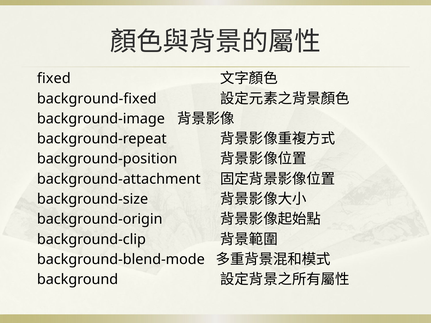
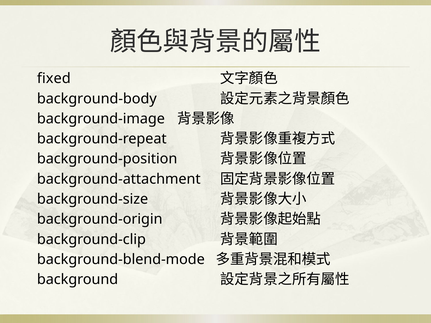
background-fixed: background-fixed -> background-body (97, 99)
